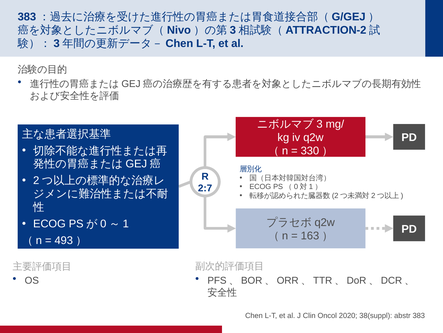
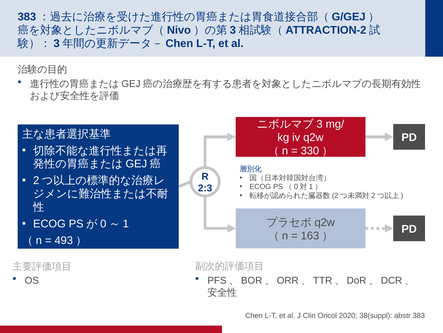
2:7: 2:7 -> 2:3 (205, 188)
